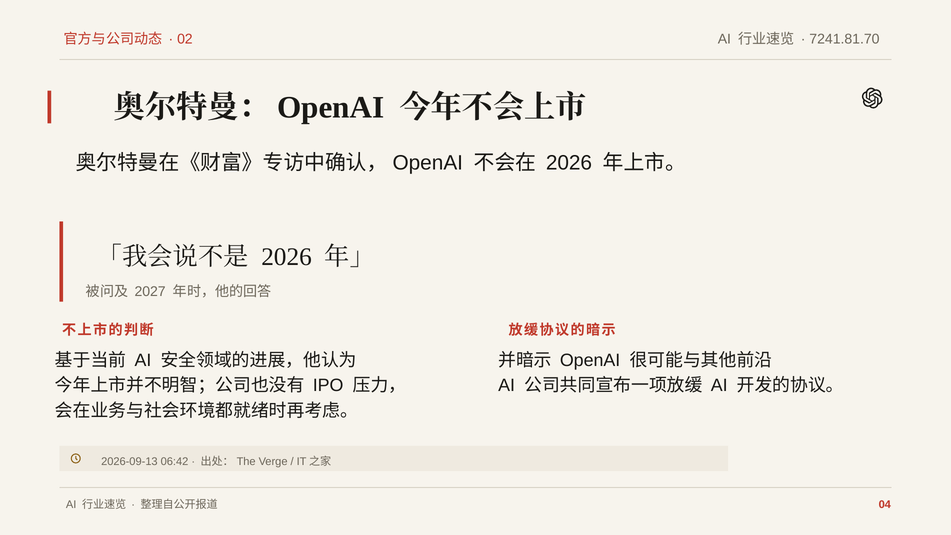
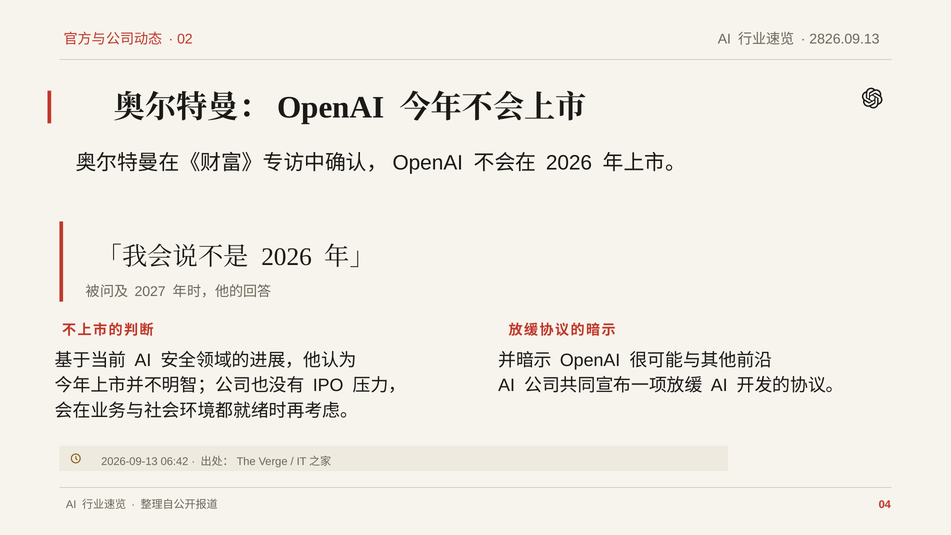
7241.81.70: 7241.81.70 -> 2826.09.13 (844, 39)
